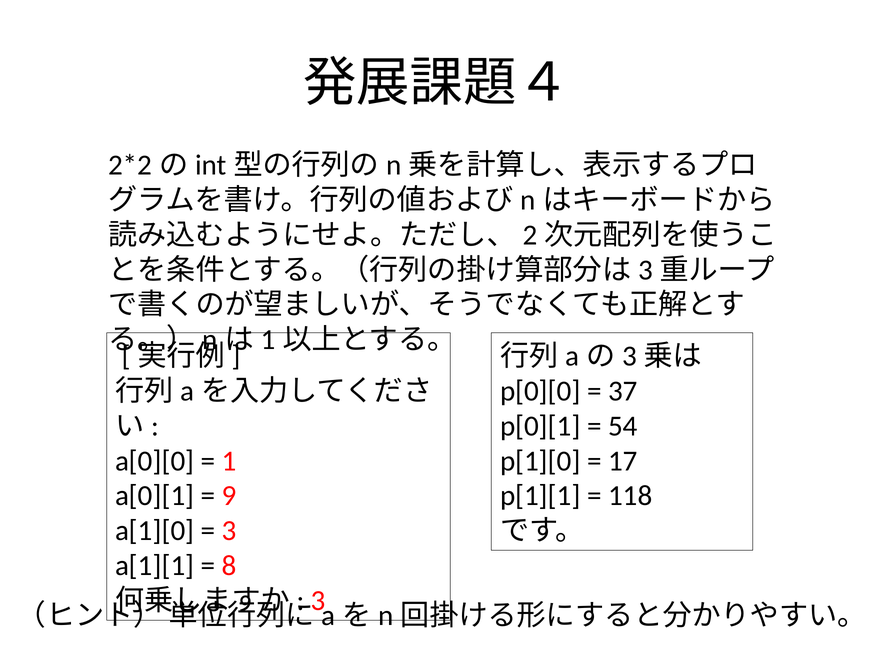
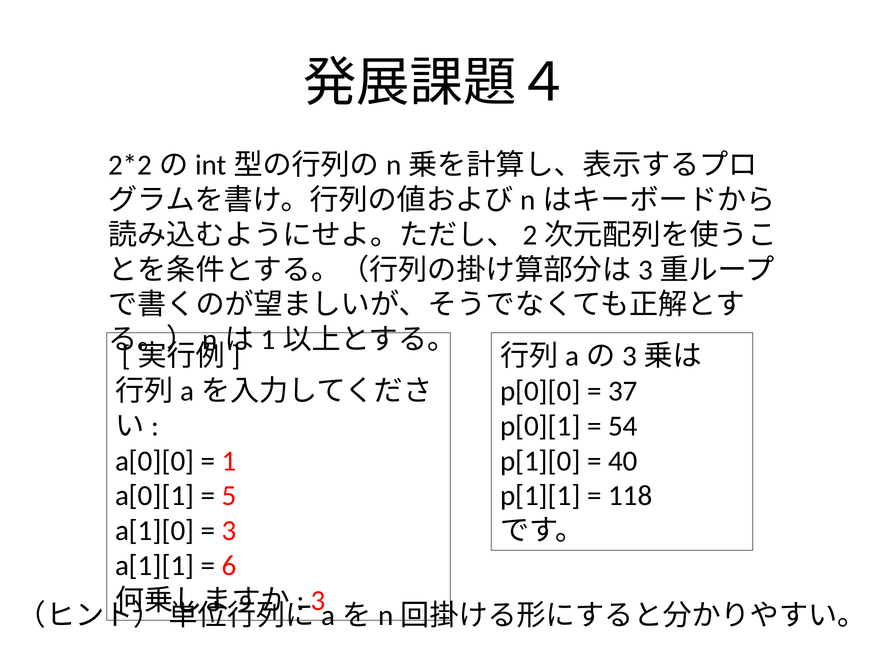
17: 17 -> 40 (623, 462)
9: 9 -> 5 (229, 496)
8: 8 -> 6 (229, 566)
